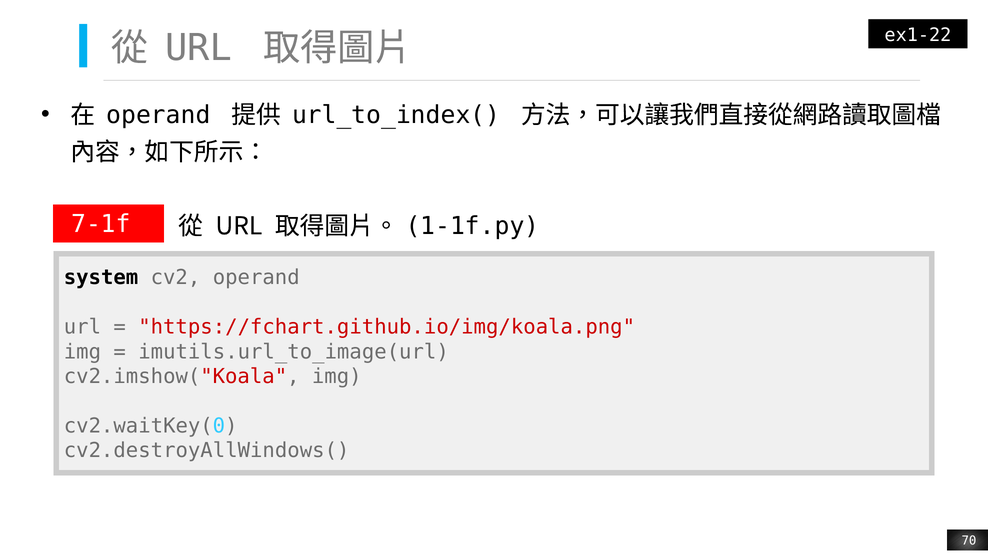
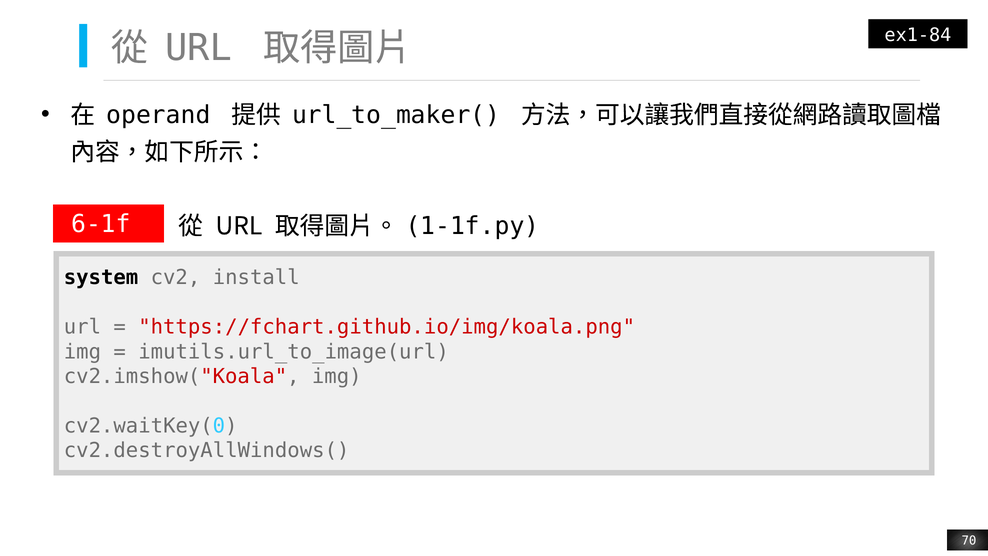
ex1-22: ex1-22 -> ex1-84 (918, 35)
url_to_index(: url_to_index( -> url_to_maker( (396, 115)
7-1f: 7-1f -> 6-1f (101, 224)
cv2 operand: operand -> install (256, 277)
